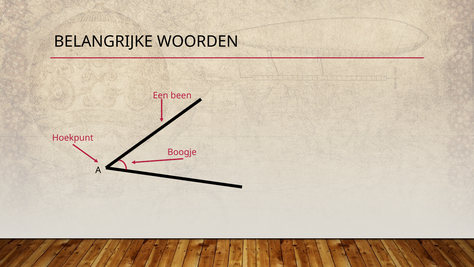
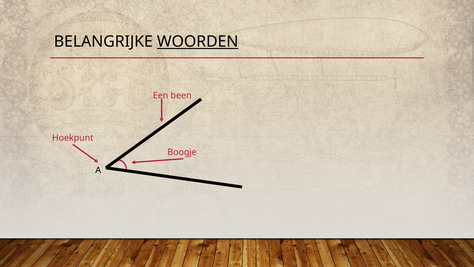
WOORDEN underline: none -> present (198, 42)
